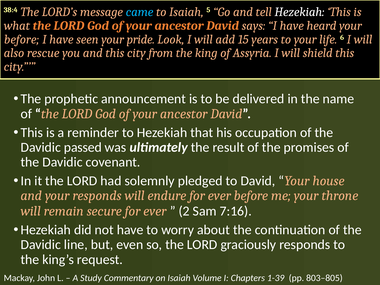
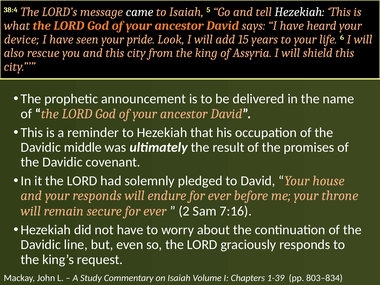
came colour: light blue -> white (140, 12)
before: before -> device (22, 39)
passed: passed -> middle (83, 147)
803–805: 803–805 -> 803–834 (324, 278)
